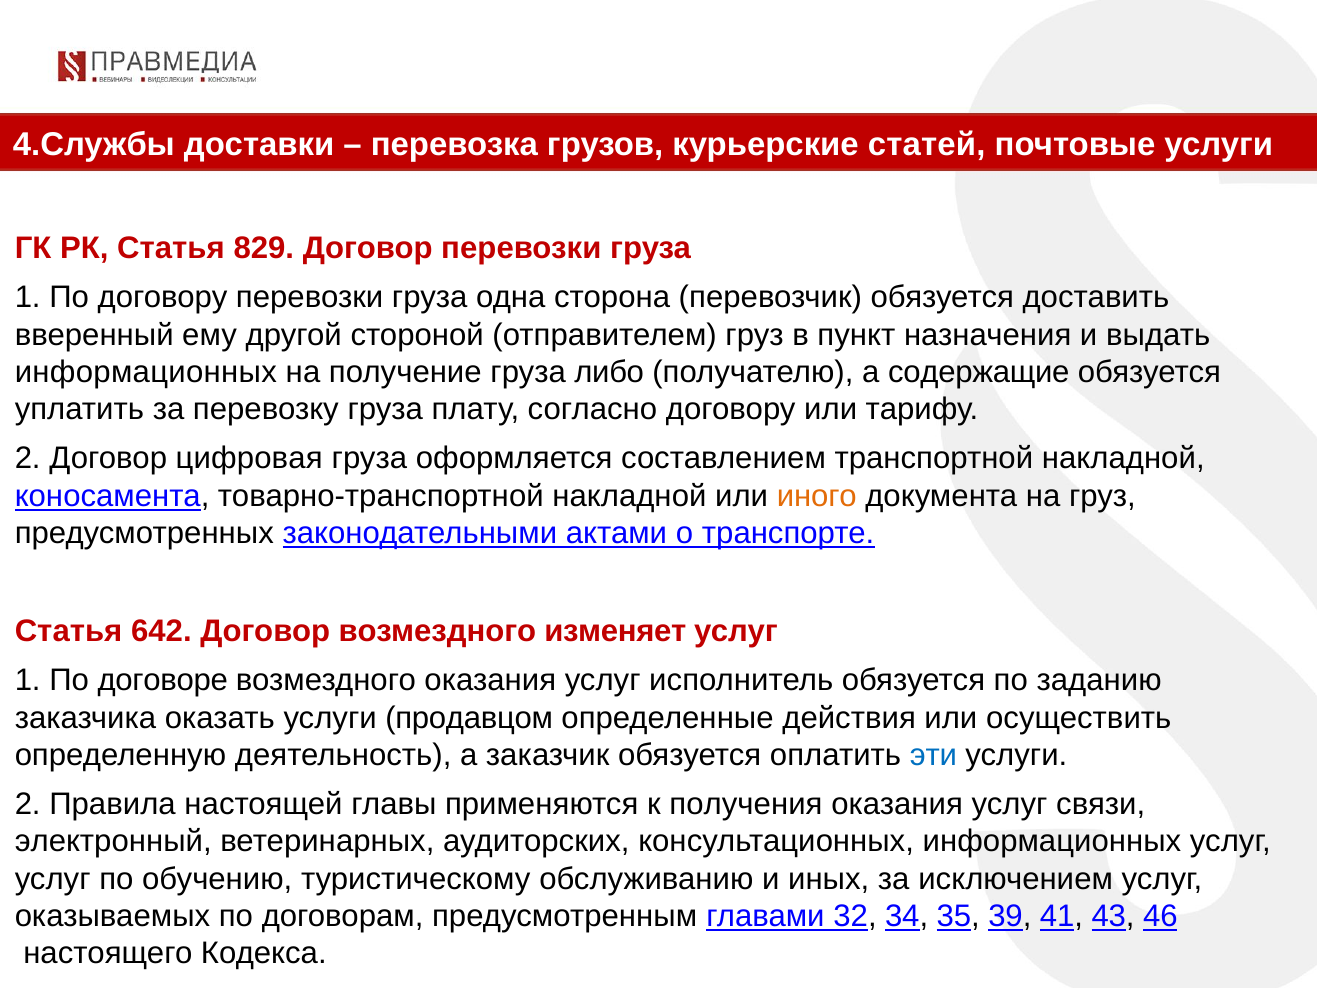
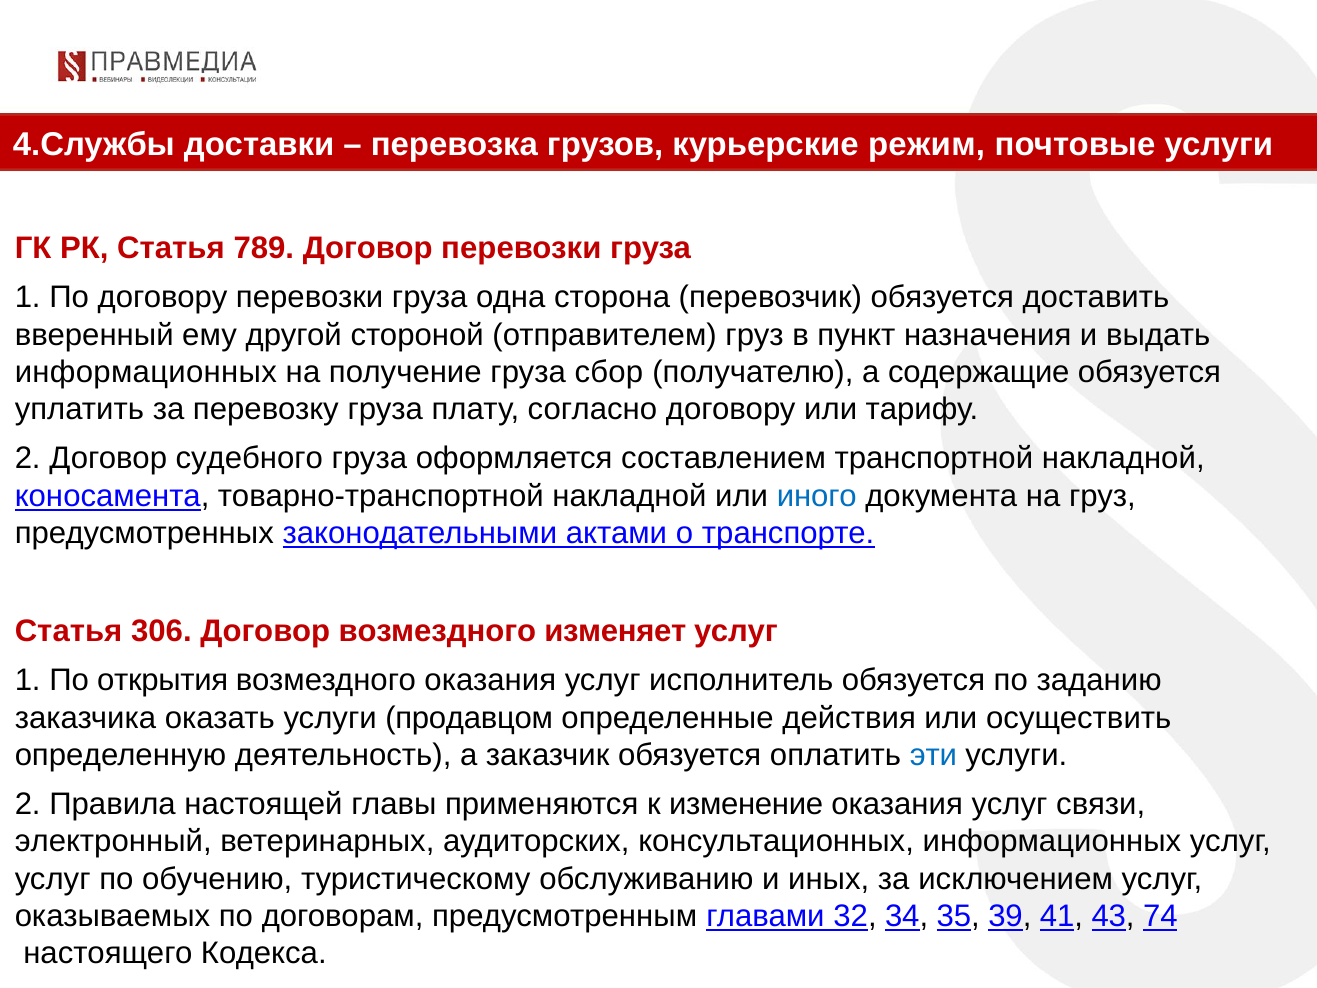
статей: статей -> режим (927, 144)
829: 829 -> 789 (264, 248)
либо: либо -> сбор (609, 372)
цифровая: цифровая -> судебного (249, 459)
иного colour: orange -> blue (817, 496)
642: 642 -> 306 (161, 631)
договоре: договоре -> открытия (163, 680)
получения: получения -> изменение (746, 804)
46: 46 -> 74 (1160, 916)
